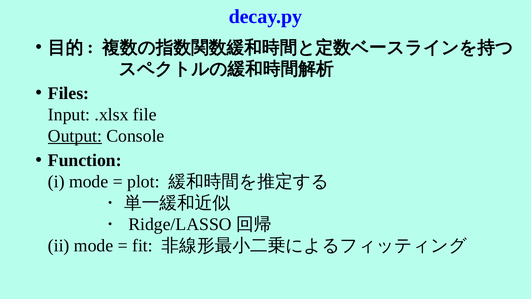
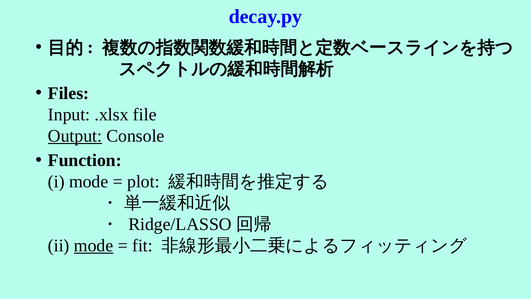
mode underline: none -> present (94, 245)
